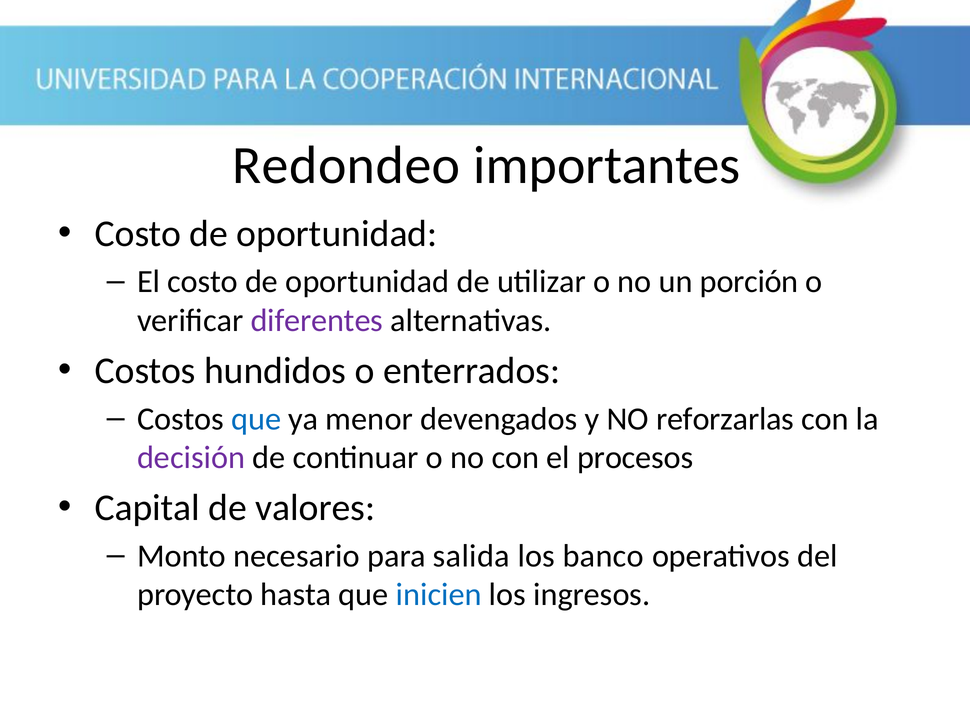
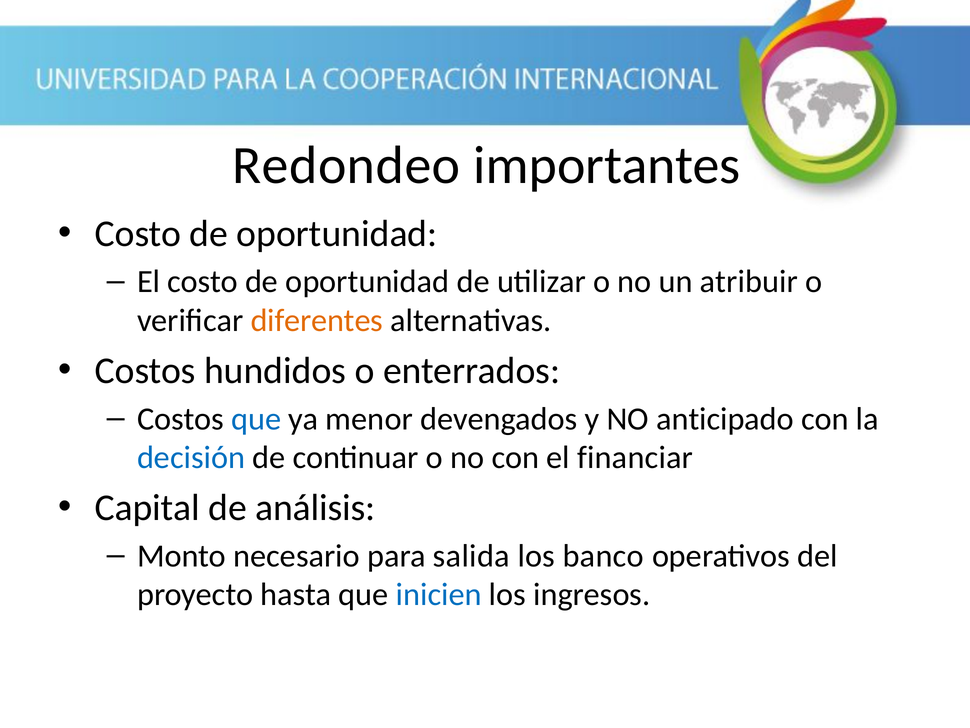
porción: porción -> atribuir (749, 282)
diferentes colour: purple -> orange (317, 320)
reforzarlas: reforzarlas -> anticipado (725, 419)
decisión colour: purple -> blue (191, 457)
procesos: procesos -> financiar (635, 457)
valores: valores -> análisis (315, 507)
